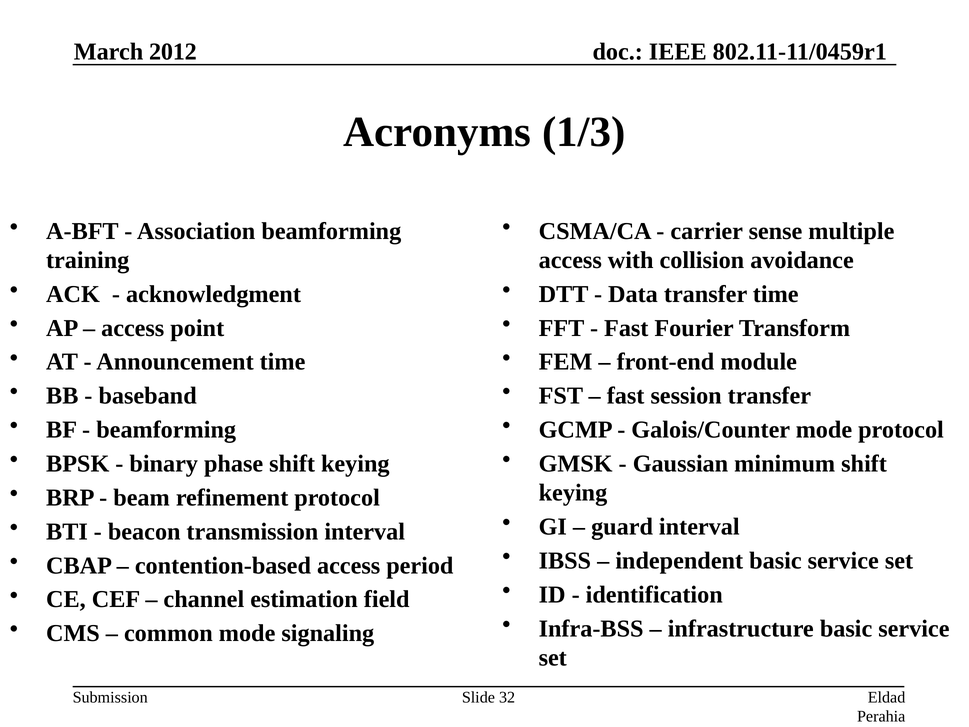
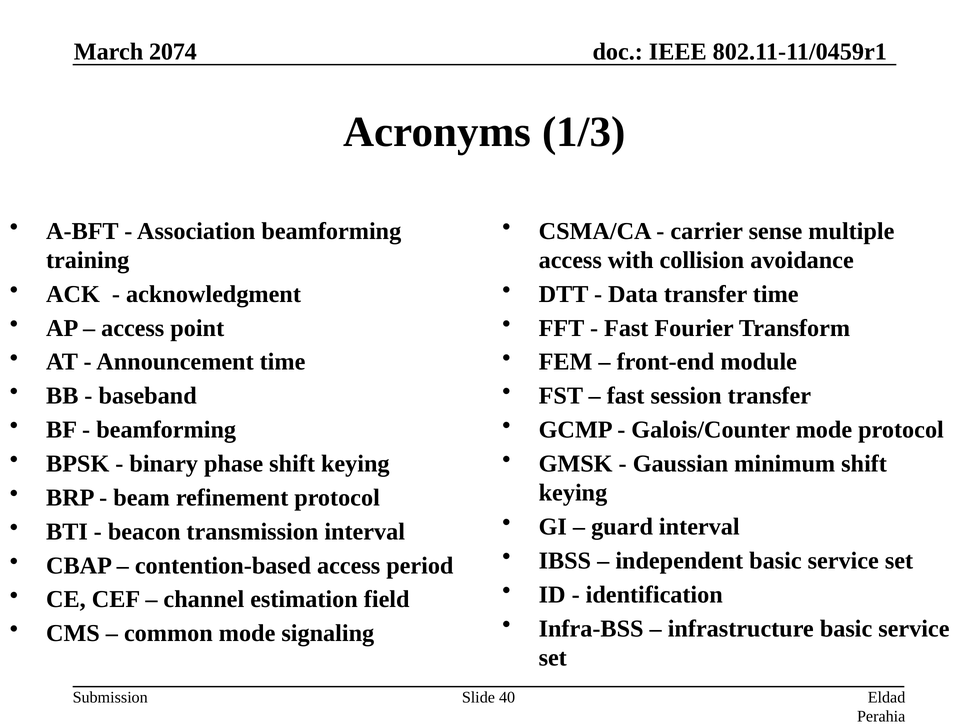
2012: 2012 -> 2074 (173, 52)
32: 32 -> 40 (507, 697)
